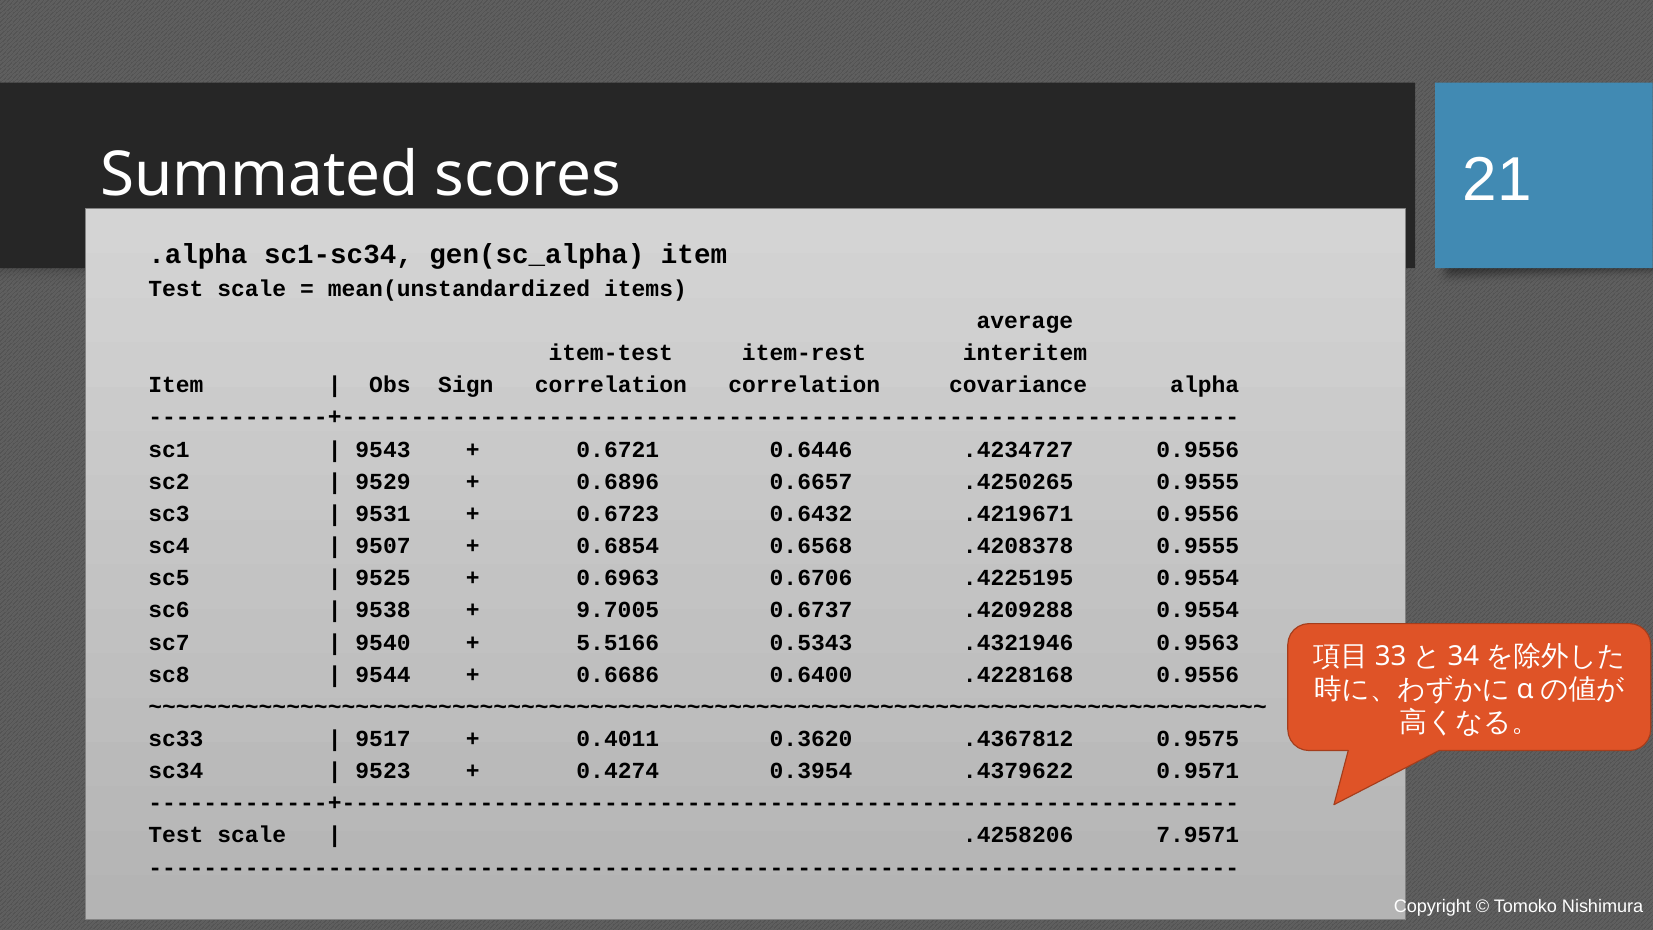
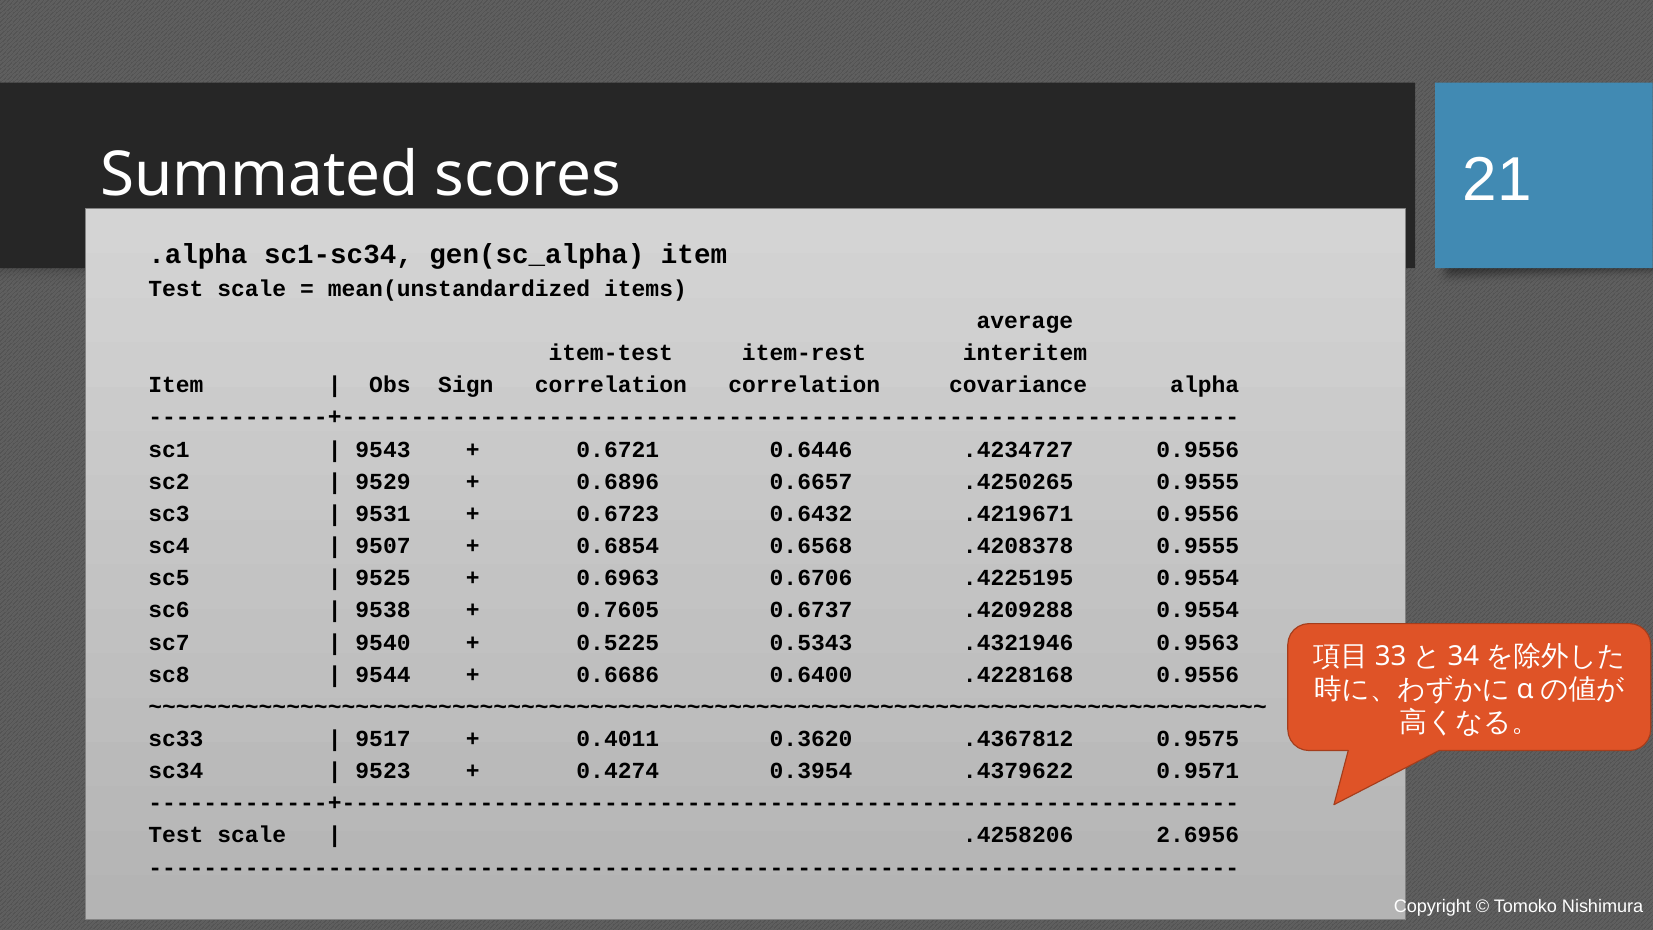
9.7005: 9.7005 -> 0.7605 (618, 610)
5.5166: 5.5166 -> 0.5225 (618, 642)
7.9571: 7.9571 -> 2.6956 (1198, 835)
